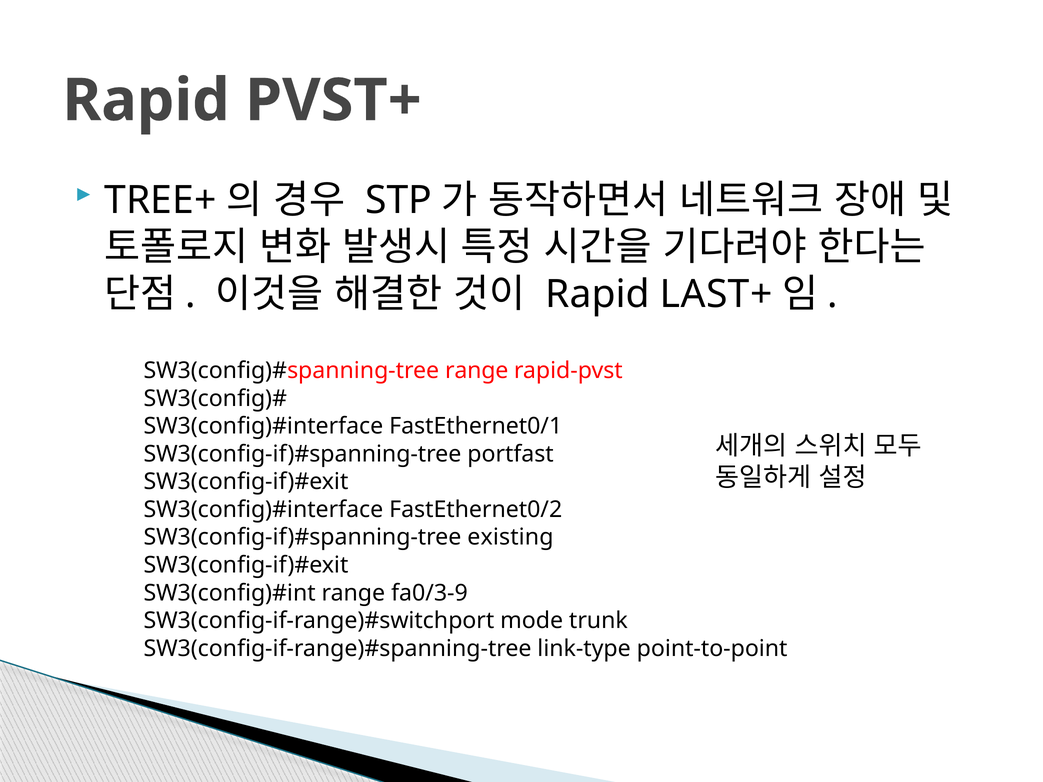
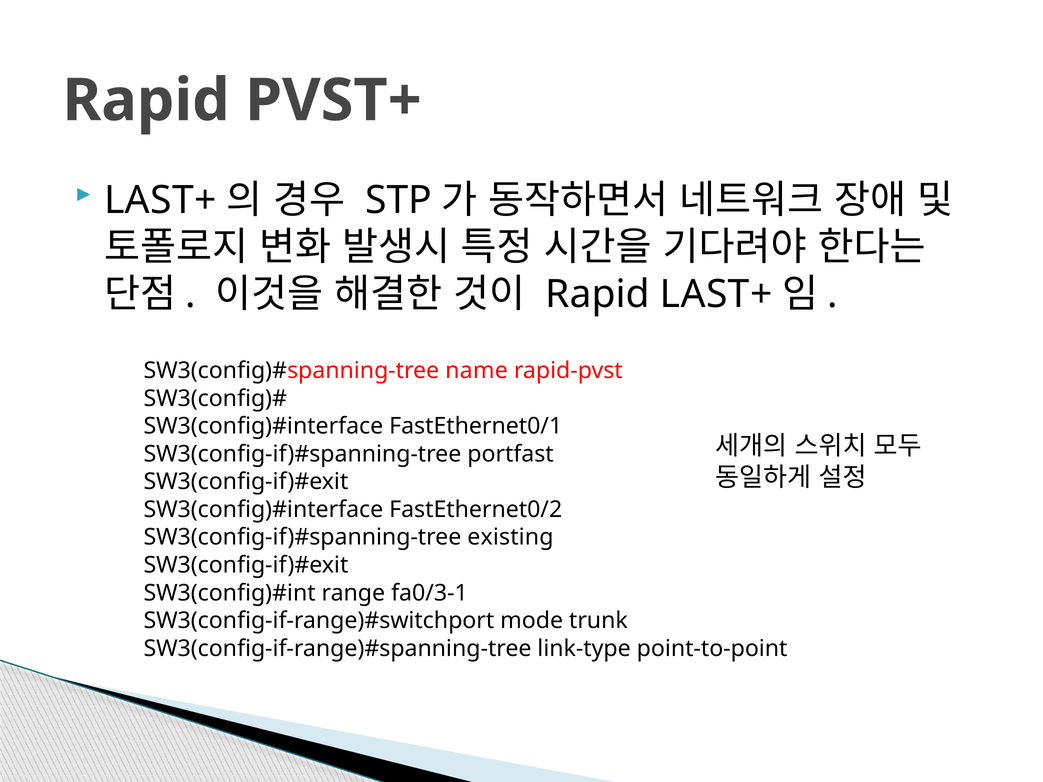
TREE+: TREE+ -> LAST+ (160, 200)
range: range -> name (477, 371)
fa0/3-9: fa0/3-9 -> fa0/3-1 (429, 593)
